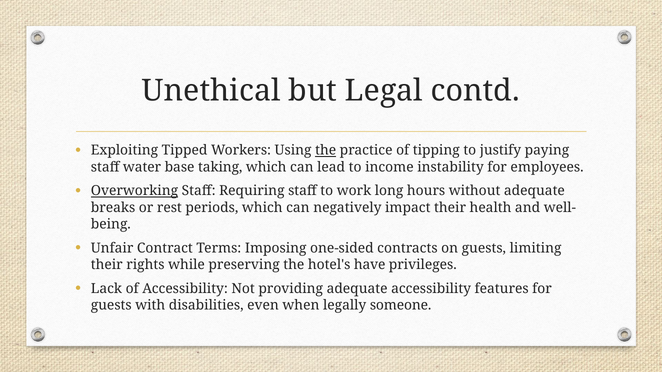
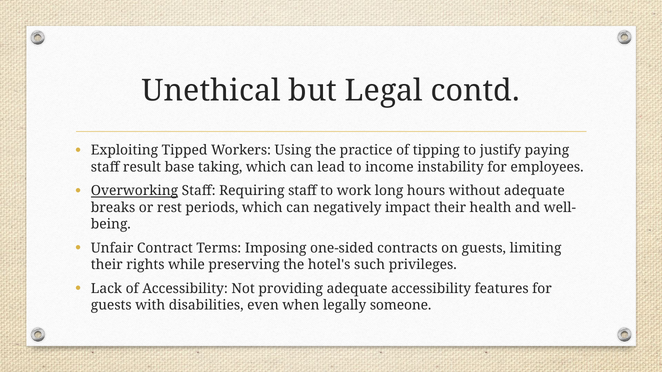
the underline: present -> none (326, 151)
water: water -> result (142, 167)
have: have -> such (370, 265)
